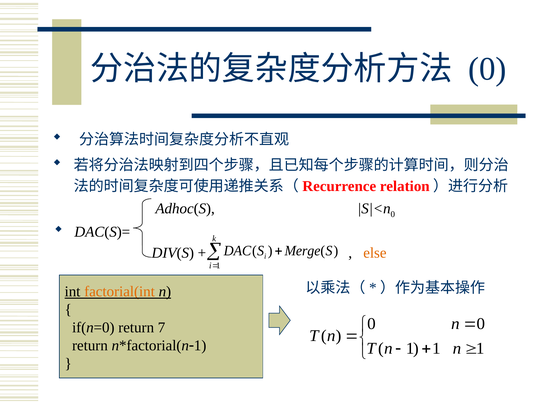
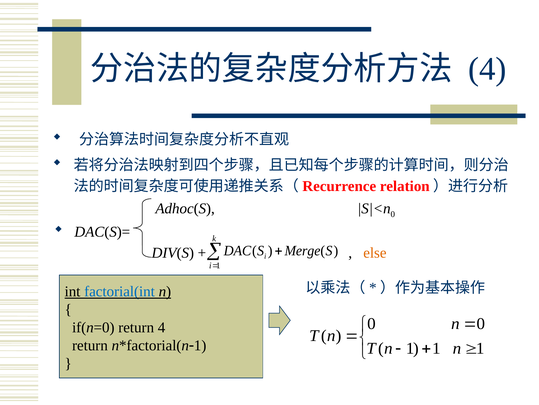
0: 0 -> 4 (487, 69)
factorial(int colour: orange -> blue (120, 291)
return 7: 7 -> 4 (162, 327)
